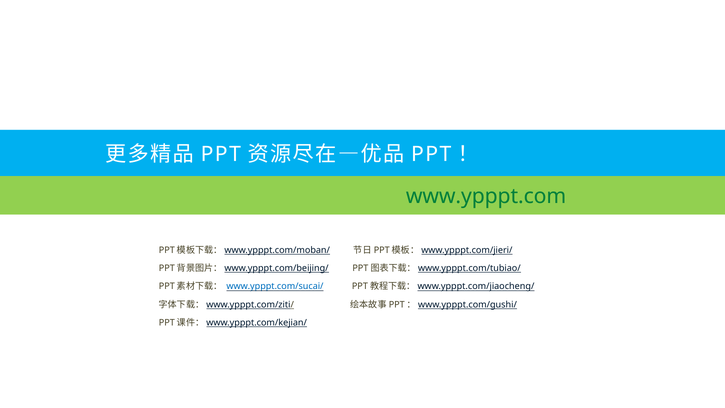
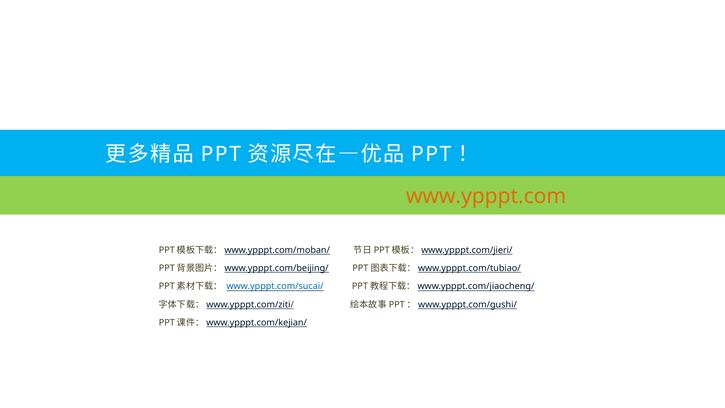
www.ypppt.com colour: green -> orange (486, 196)
